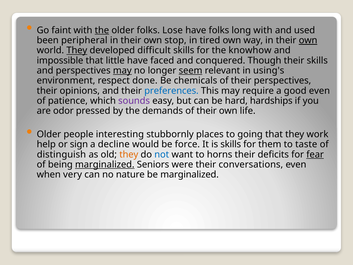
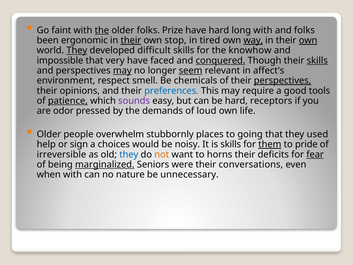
Lose: Lose -> Prize (173, 30)
have folks: folks -> hard (219, 30)
and used: used -> folks (304, 30)
peripheral: peripheral -> ergonomic (84, 40)
their underline: none -> present (131, 40)
way underline: none -> present (253, 40)
little: little -> very (115, 60)
conquered underline: none -> present (220, 60)
skills underline: none -> present (317, 60)
using's: using's -> affect's (269, 70)
done: done -> smell (145, 81)
perspectives underline: none -> present (283, 81)
good even: even -> tools (319, 91)
patience underline: none -> present (68, 101)
hardships: hardships -> receptors (271, 101)
demands of their: their -> loud (207, 111)
interesting: interesting -> overwhelm (120, 134)
work: work -> used (317, 134)
decline: decline -> choices (114, 144)
force: force -> noisy (187, 144)
them underline: none -> present (270, 144)
taste: taste -> pride (306, 144)
distinguish: distinguish -> irreversible (61, 154)
they colour: orange -> blue (129, 154)
not colour: blue -> orange (162, 154)
when very: very -> with (73, 174)
be marginalized: marginalized -> unnecessary (189, 174)
